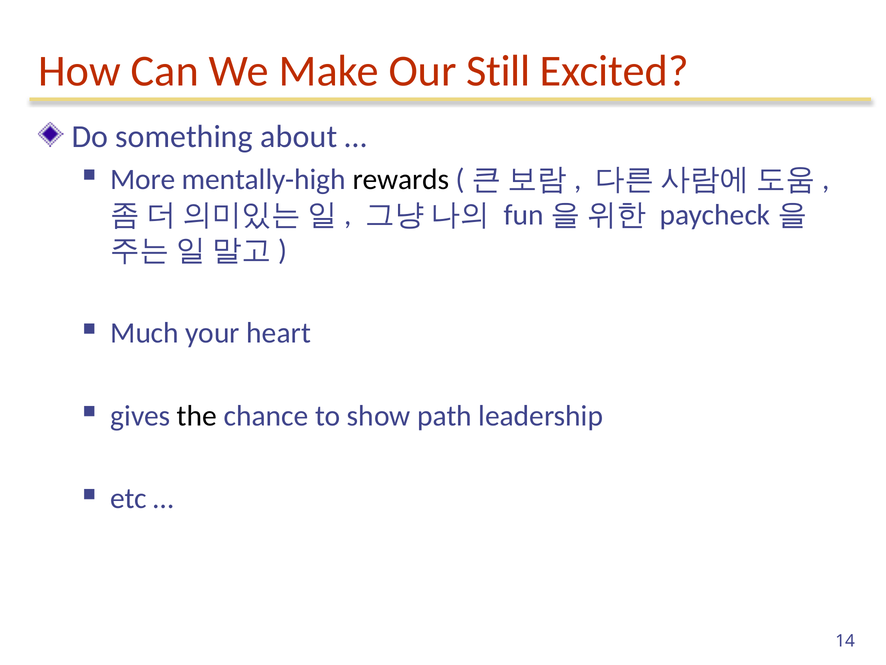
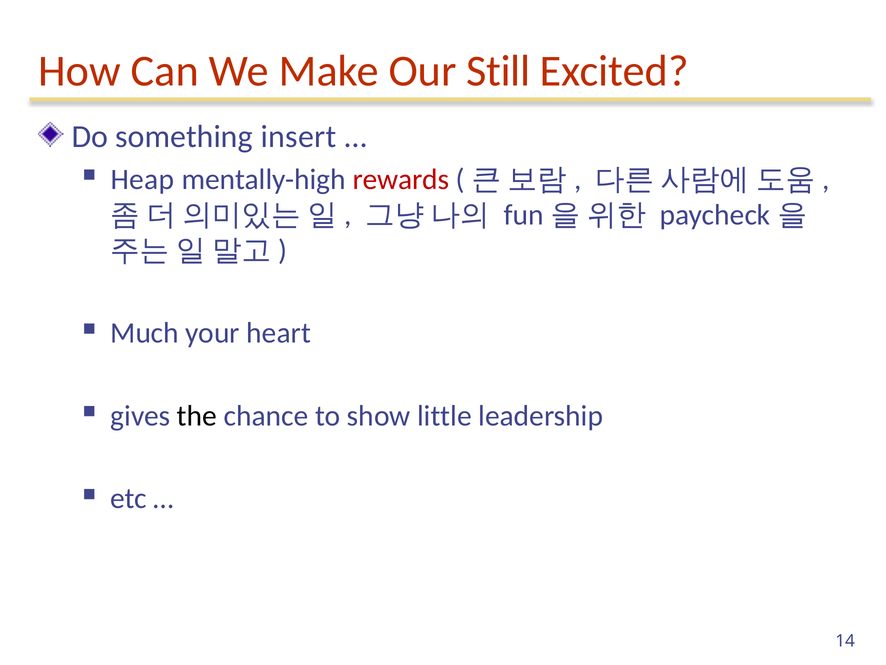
about: about -> insert (299, 137)
More: More -> Heap (143, 179)
rewards colour: black -> red (401, 179)
path: path -> little (444, 415)
